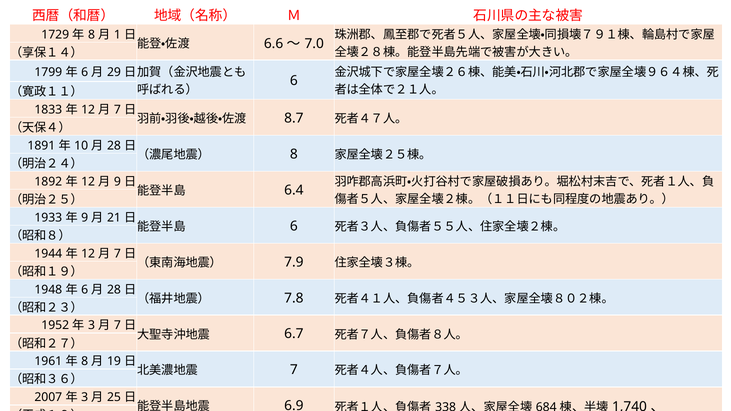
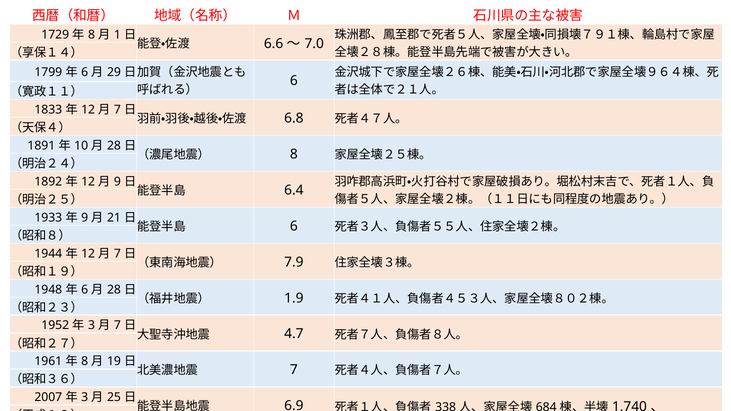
8.7: 8.7 -> 6.8 (294, 118)
7.8: 7.8 -> 1.9 (294, 298)
6.7: 6.7 -> 4.7 (294, 334)
